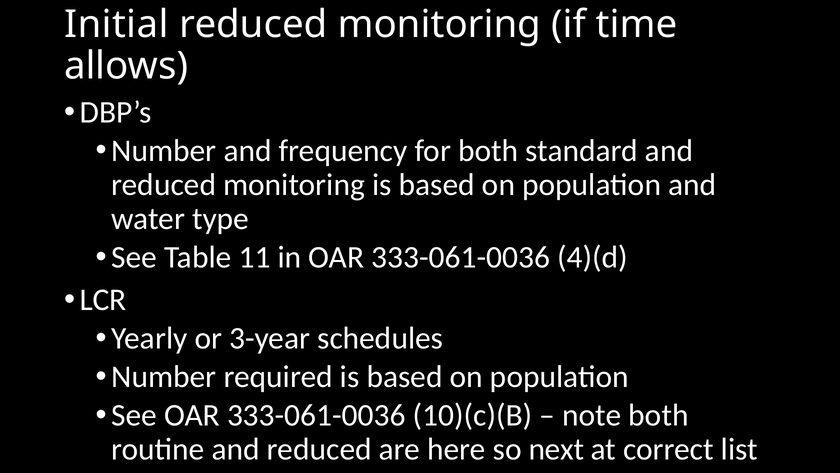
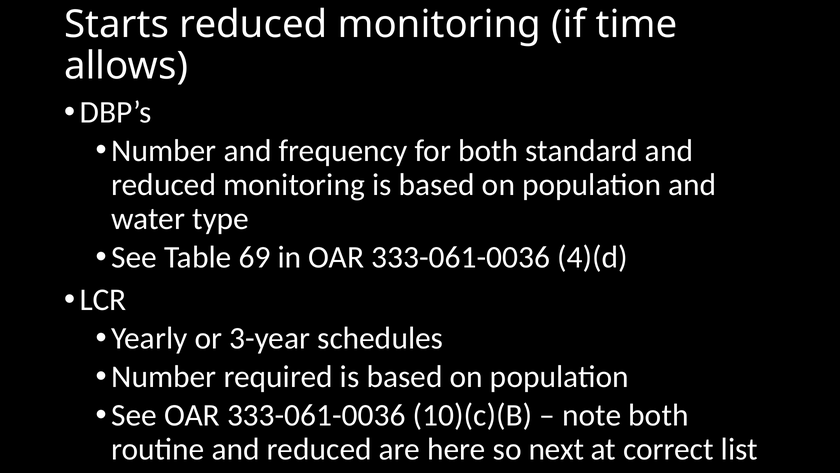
Initial: Initial -> Starts (117, 25)
11: 11 -> 69 (255, 257)
